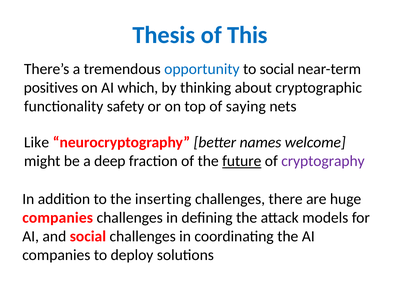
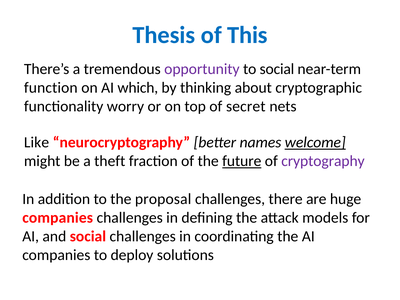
opportunity colour: blue -> purple (202, 69)
positives: positives -> function (51, 88)
safety: safety -> worry (125, 106)
saying: saying -> secret (246, 106)
welcome underline: none -> present (315, 142)
deep: deep -> theft (110, 161)
inserting: inserting -> proposal (163, 199)
